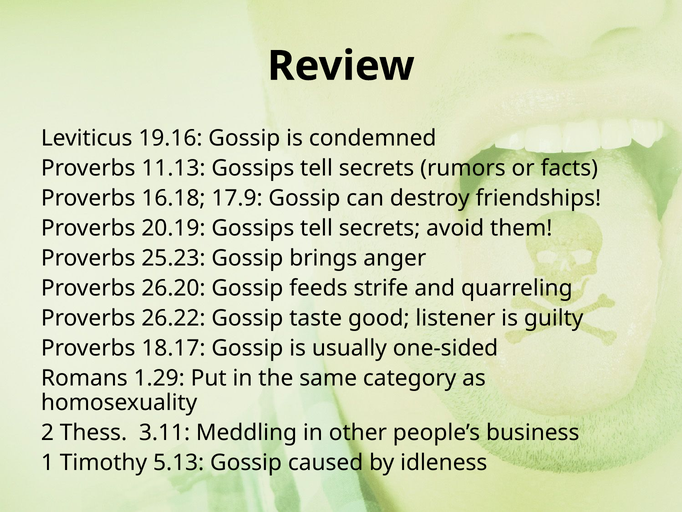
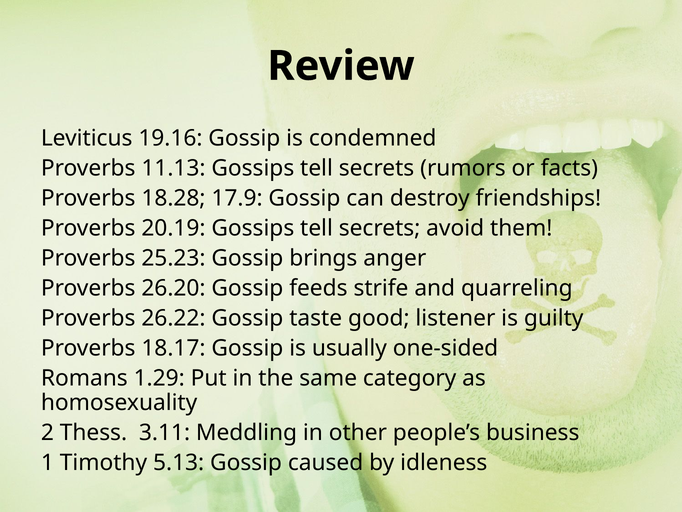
16.18: 16.18 -> 18.28 (173, 198)
